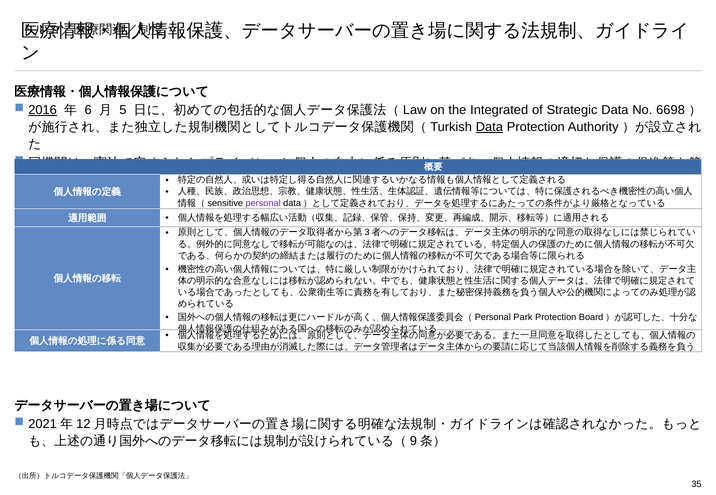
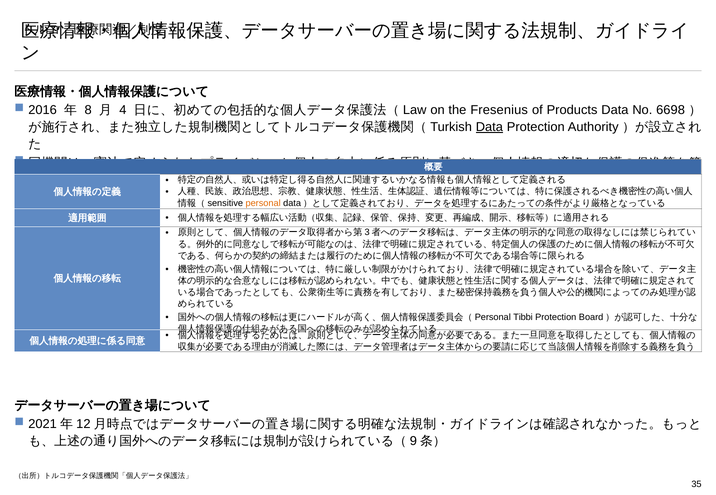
2016 underline: present -> none (43, 110)
6: 6 -> 8 (88, 110)
5: 5 -> 4 (123, 110)
Integrated: Integrated -> Fresenius (499, 110)
Strategic: Strategic -> Products (572, 110)
personal colour: purple -> orange (263, 203)
Park: Park -> Tibbi (523, 318)
